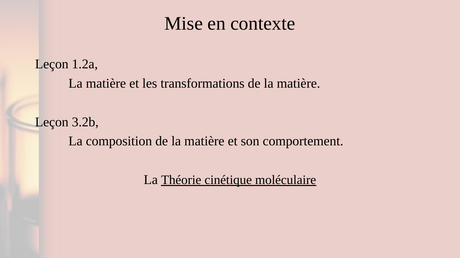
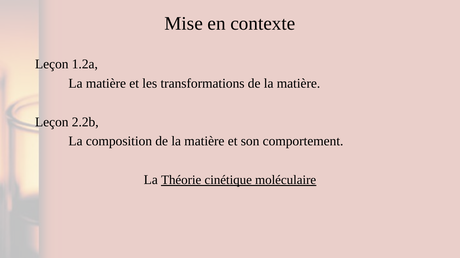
3.2b: 3.2b -> 2.2b (85, 122)
